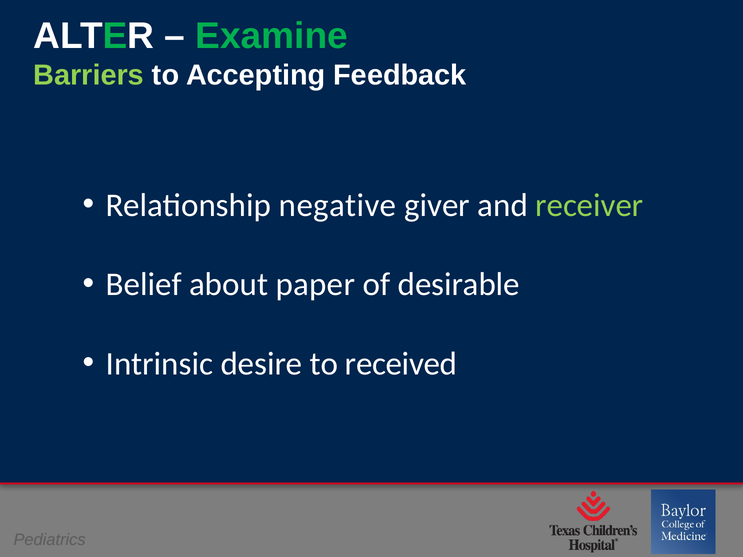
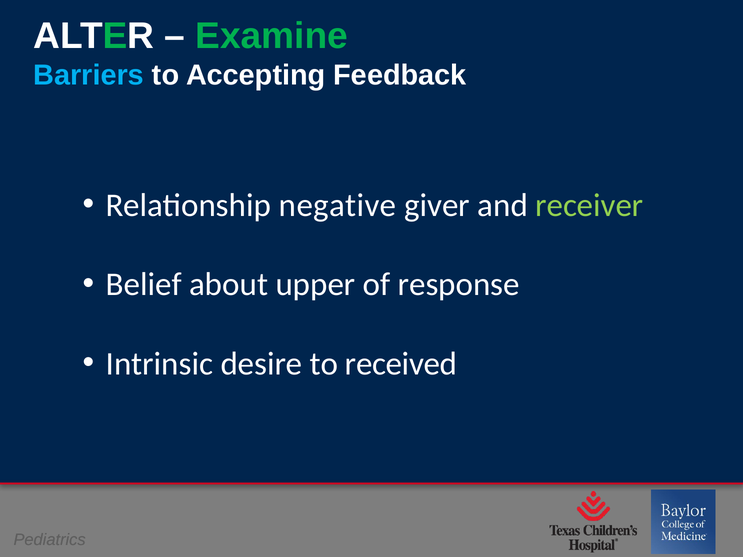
Barriers colour: light green -> light blue (89, 75)
paper: paper -> upper (316, 285)
desirable: desirable -> response (459, 285)
